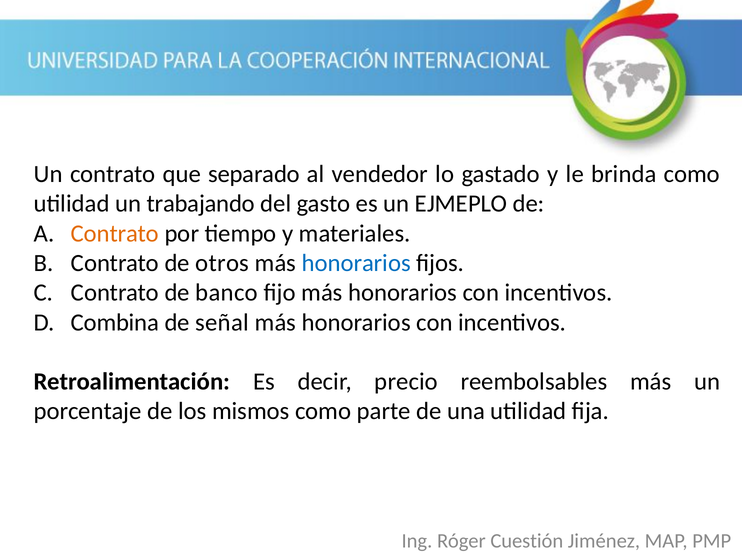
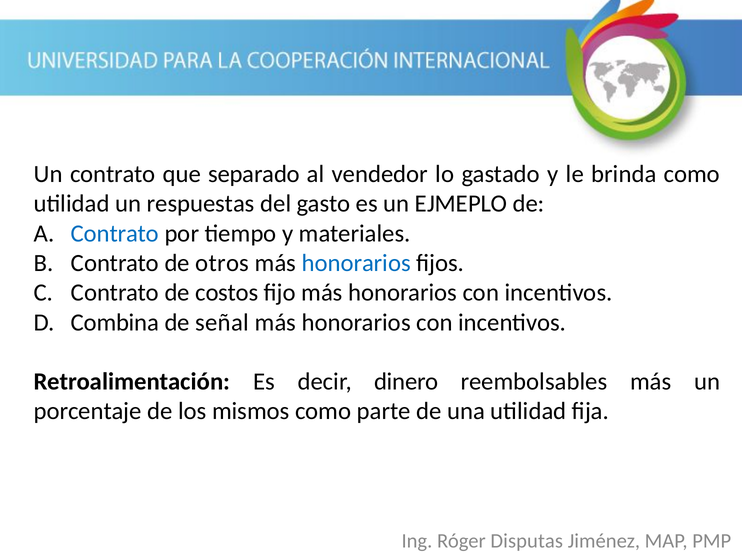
trabajando: trabajando -> respuestas (201, 204)
Contrato colour: orange -> blue (115, 234)
banco: banco -> costos (227, 293)
precio: precio -> dinero (406, 382)
Cuestión: Cuestión -> Disputas (527, 541)
